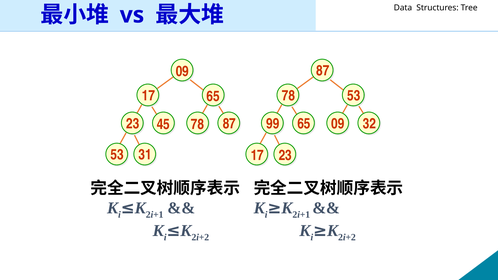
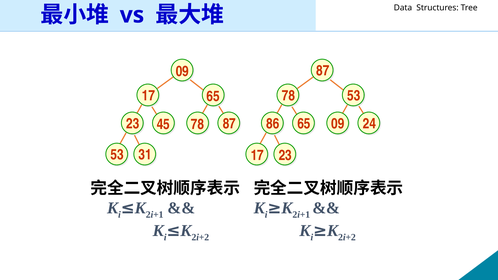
32: 32 -> 24 (369, 124)
99: 99 -> 86 (273, 124)
